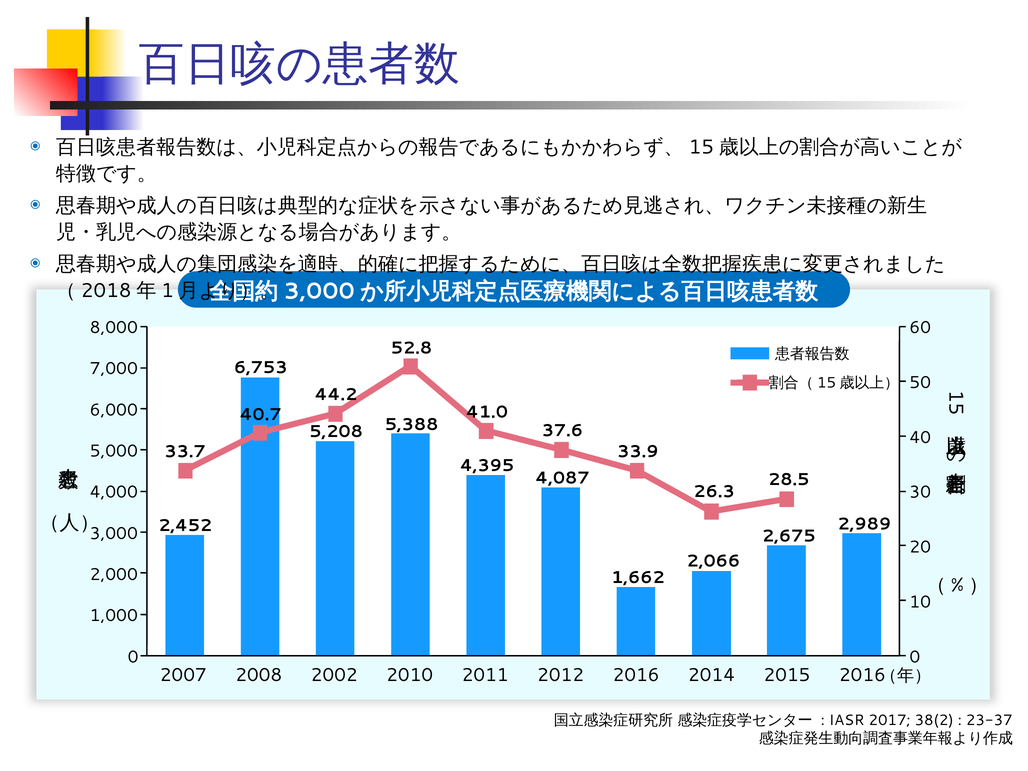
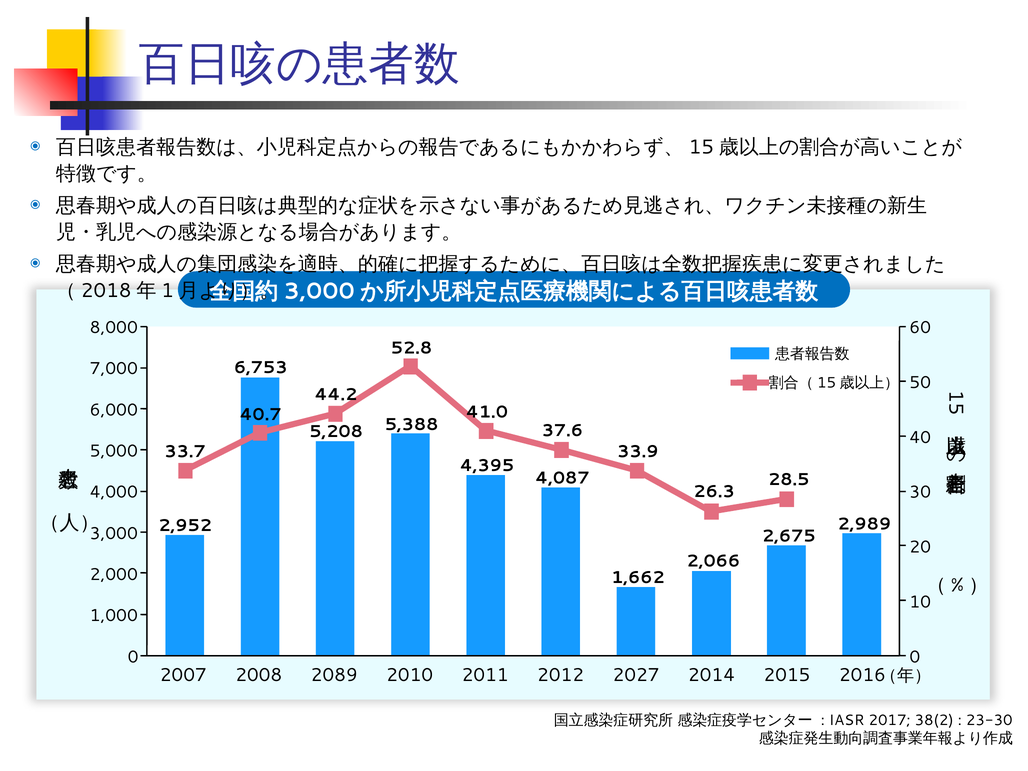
2,452: 2,452 -> 2,952 (185, 526)
2002: 2002 -> 2089 (334, 675)
2016: 2016 -> 2027 (636, 675)
23-37: 23-37 -> 23-30 (989, 720)
